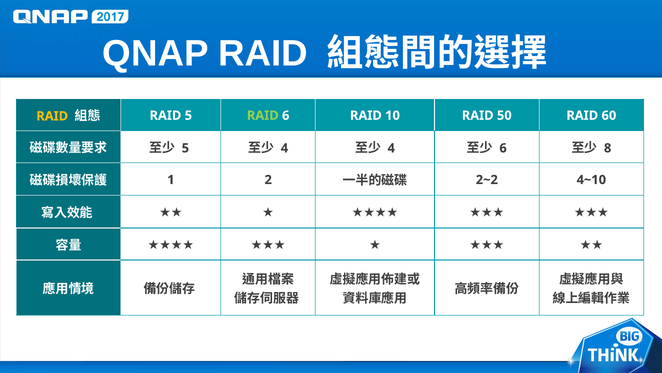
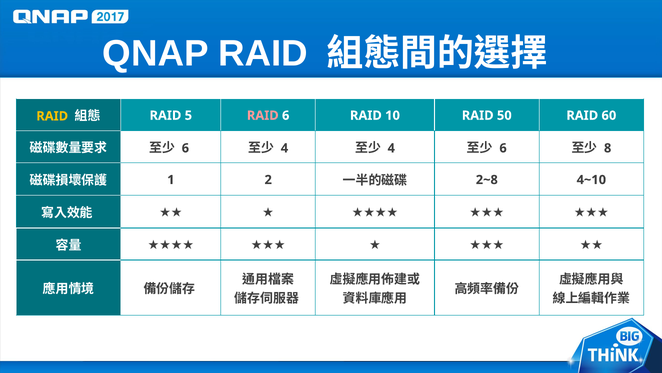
RAID colour: light green -> pink (263, 115)
5: 5 -> 6 (185, 148)
2~2: 2~2 -> 2~8 (487, 180)
